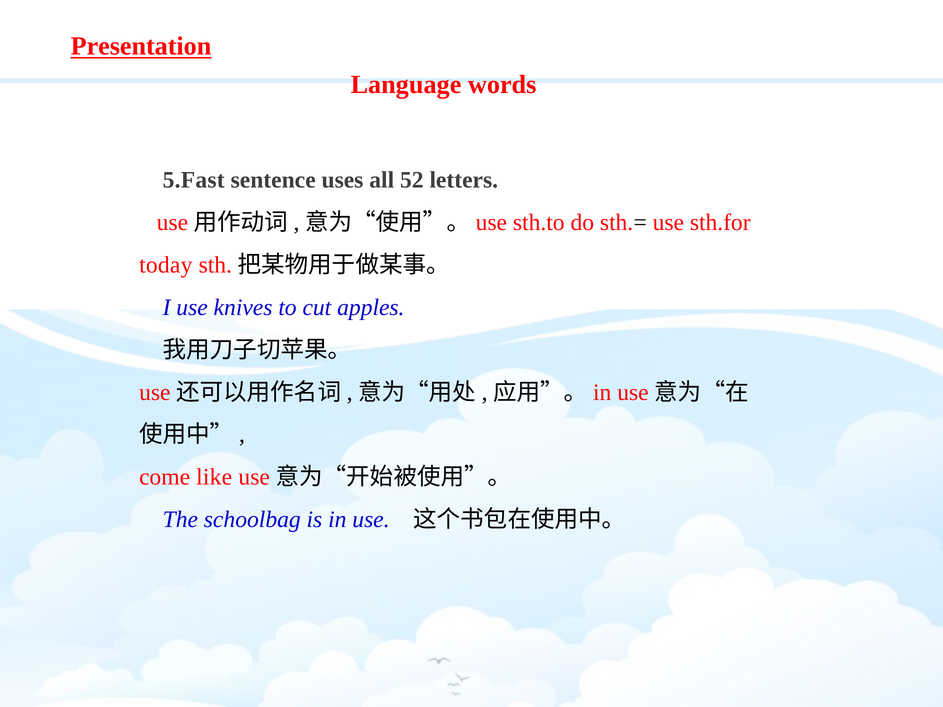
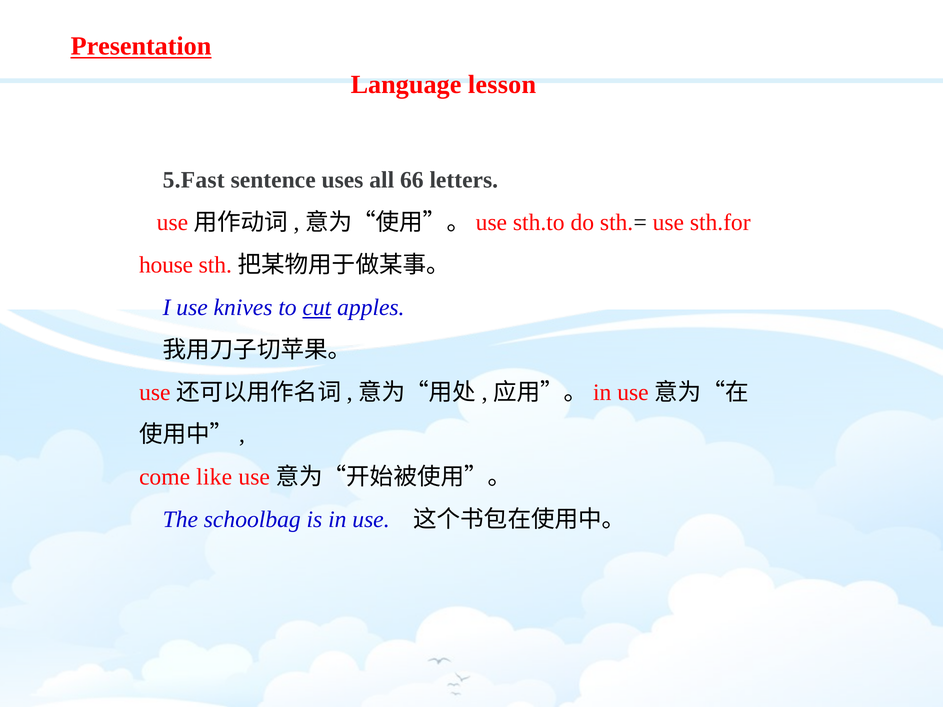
words: words -> lesson (502, 85)
52: 52 -> 66 (412, 180)
today: today -> house (166, 265)
cut underline: none -> present (317, 308)
